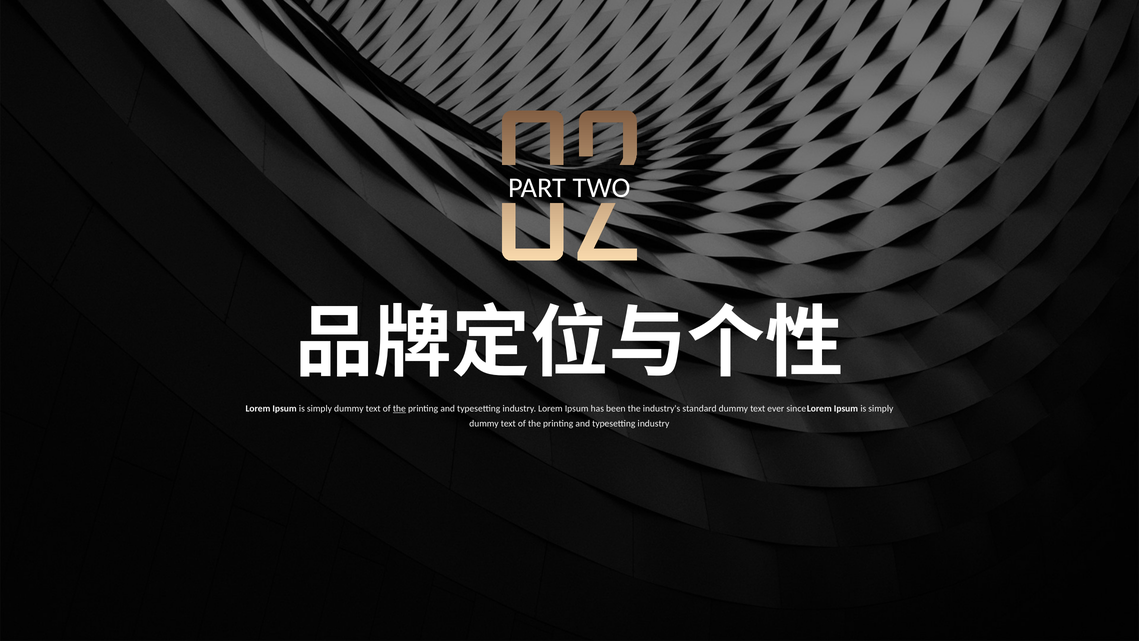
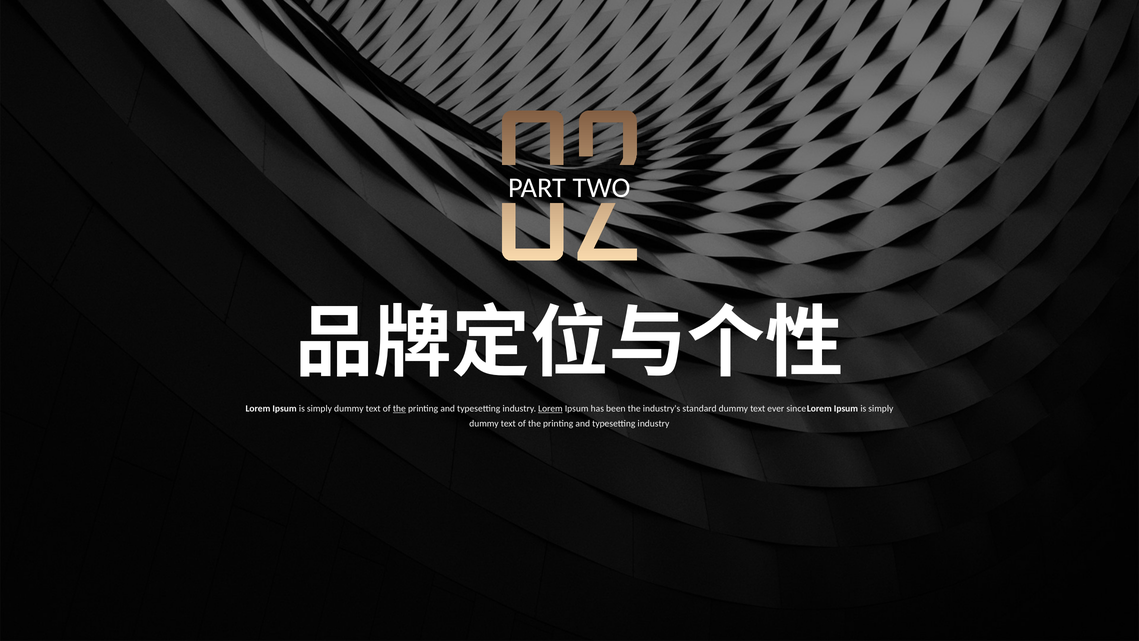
Lorem underline: none -> present (550, 408)
